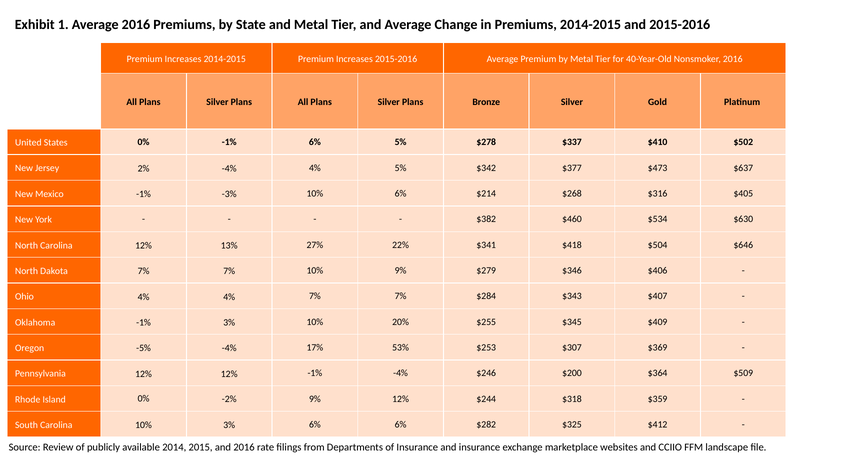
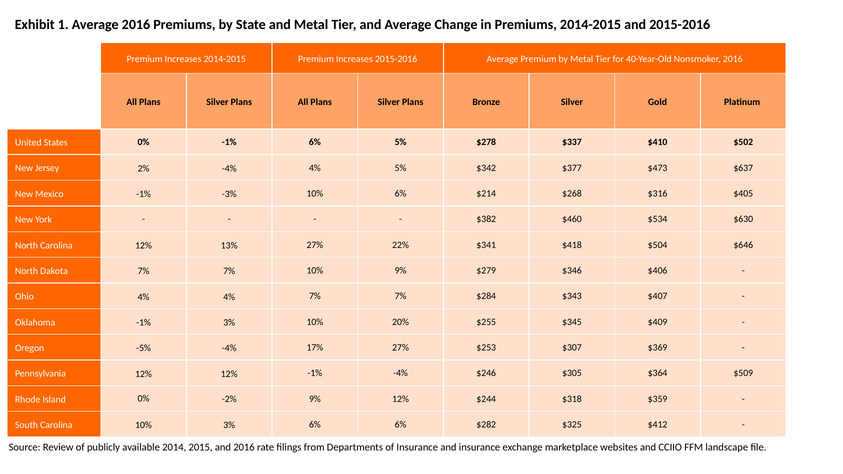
17% 53%: 53% -> 27% (401, 348)
$200: $200 -> $305 (572, 373)
